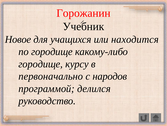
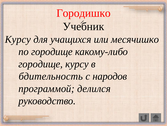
Горожанин: Горожанин -> Городишко (83, 13)
Новое: Новое -> Курсу (18, 39)
находится: находится -> месячишко (135, 39)
первоначально: первоначально -> бдительность (51, 76)
